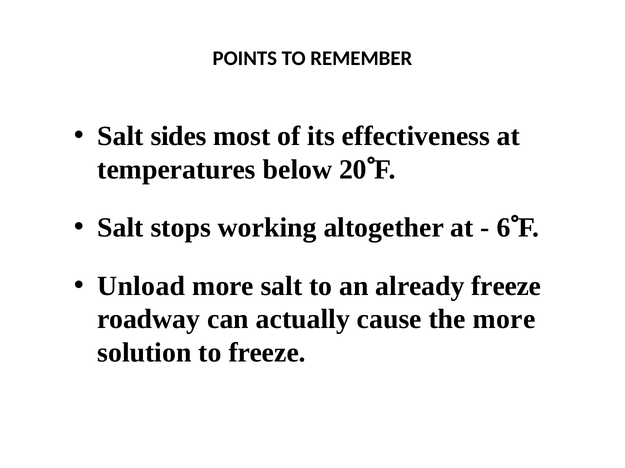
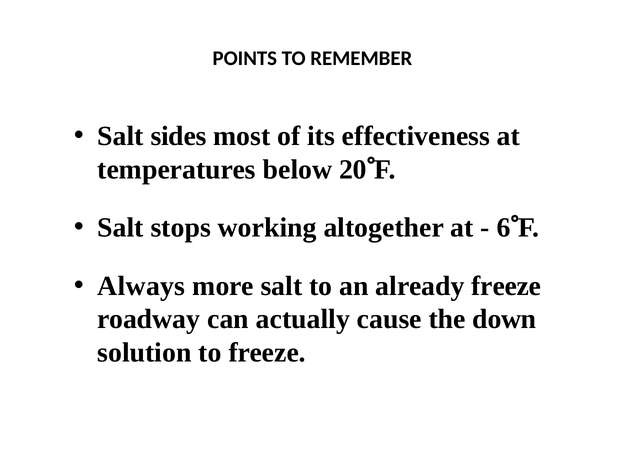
Unload: Unload -> Always (141, 286)
the more: more -> down (504, 320)
